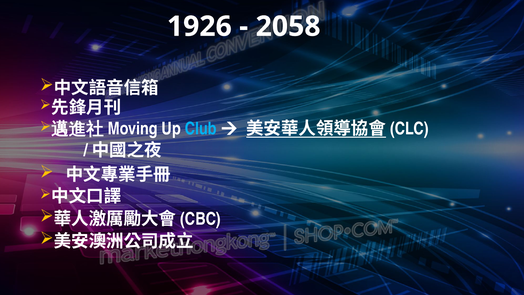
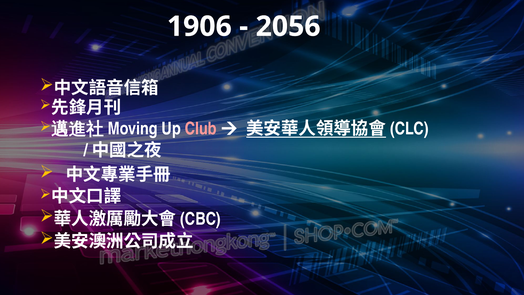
1926: 1926 -> 1906 (199, 26)
2058: 2058 -> 2056 (288, 26)
Club colour: light blue -> pink (201, 129)
